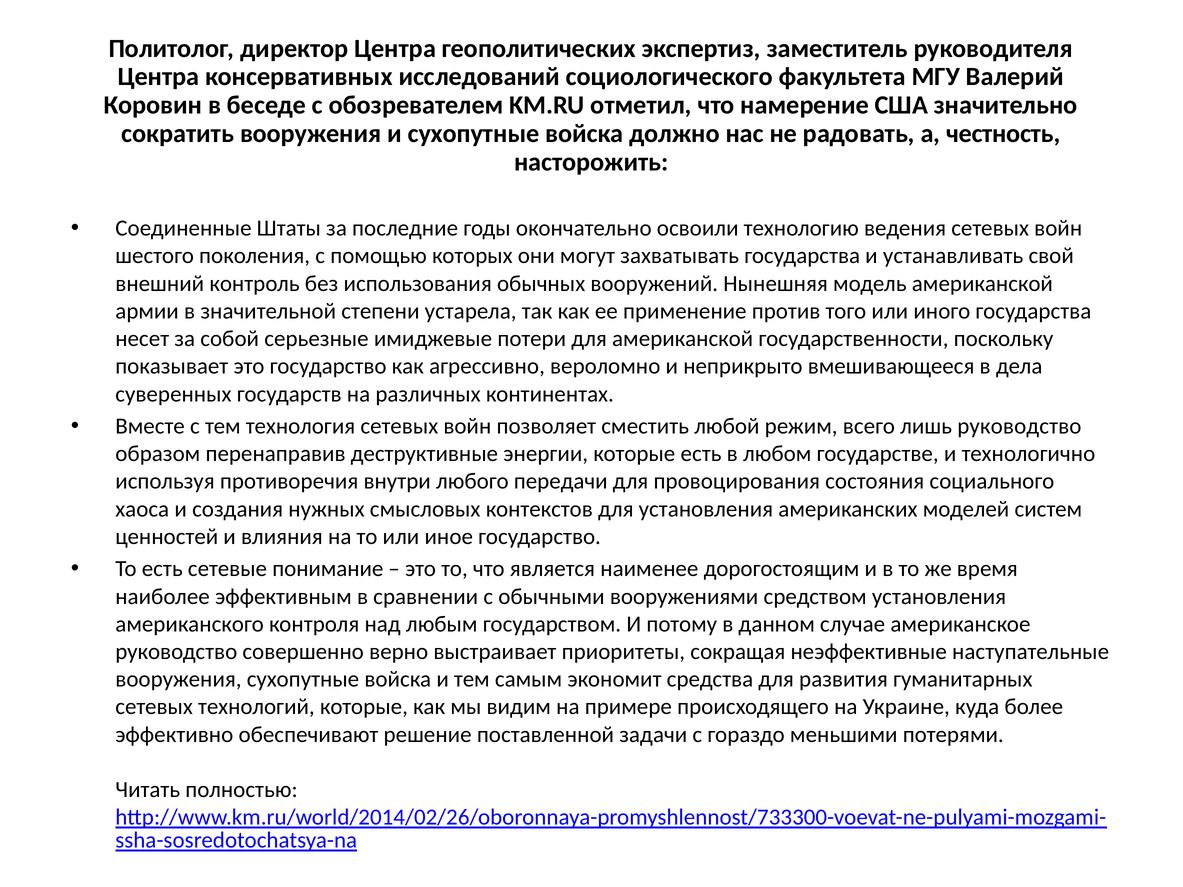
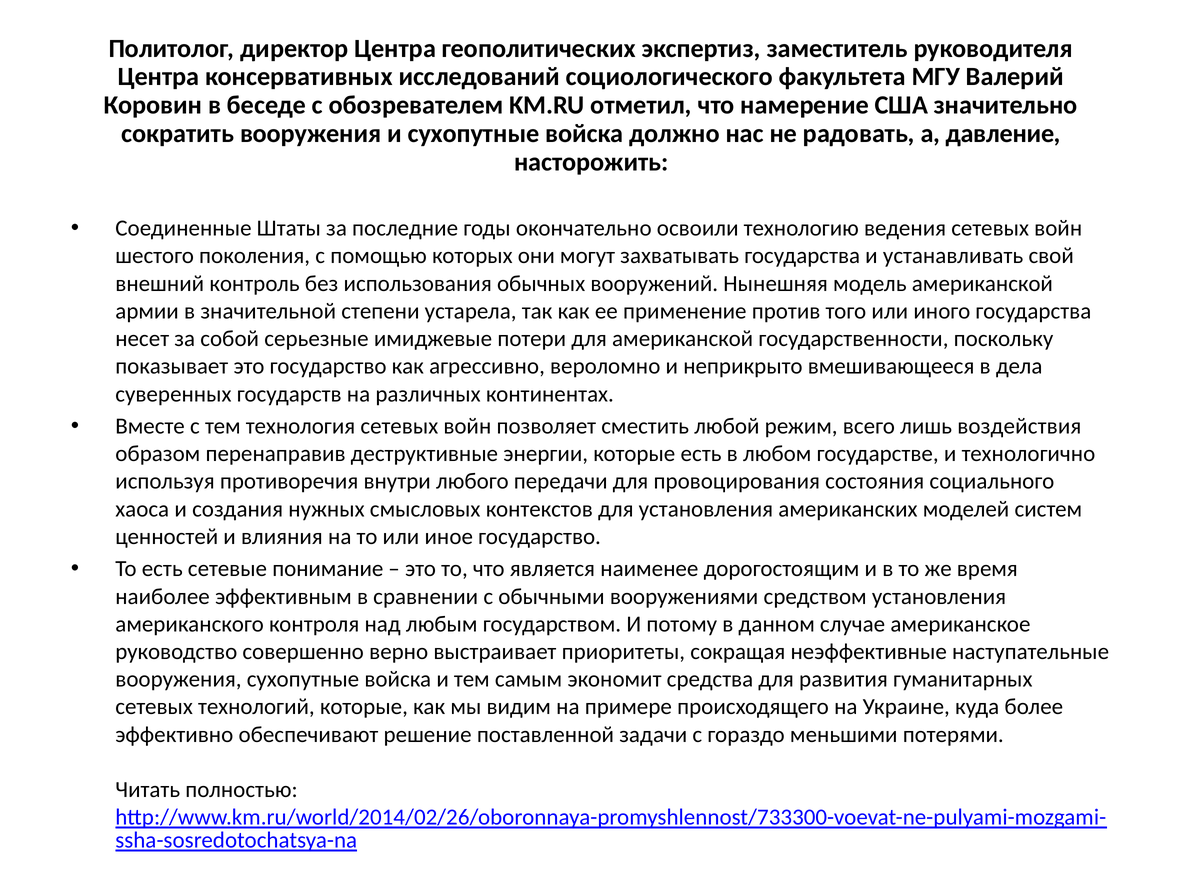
честность: честность -> давление (1003, 134)
лишь руководство: руководство -> воздействия (1019, 426)
